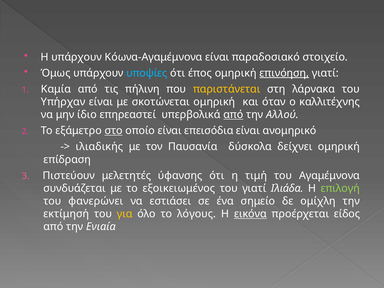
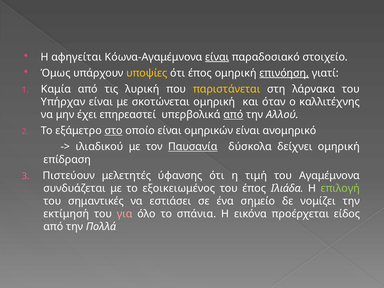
Η υπάρχουν: υπάρχουν -> αφηγείται (77, 57)
είναι underline: none -> present (217, 57)
υποψίες colour: light blue -> yellow (147, 73)
πήλινη: πήλινη -> λυρική (142, 89)
ίδιο: ίδιο -> έχει (87, 115)
επεισόδια: επεισόδια -> ομηρικών (209, 131)
ιλιαδικής: ιλιαδικής -> ιλιαδικού (99, 147)
Παυσανία underline: none -> present (193, 147)
του γιατί: γιατί -> έπος (254, 188)
φανερώνει: φανερώνει -> σημαντικές (96, 201)
ομίχλη: ομίχλη -> νομίζει (318, 201)
για colour: yellow -> pink (125, 214)
λόγους: λόγους -> σπάνια (197, 214)
εικόνα underline: present -> none (250, 214)
Ενιαία: Ενιαία -> Πολλά (101, 227)
